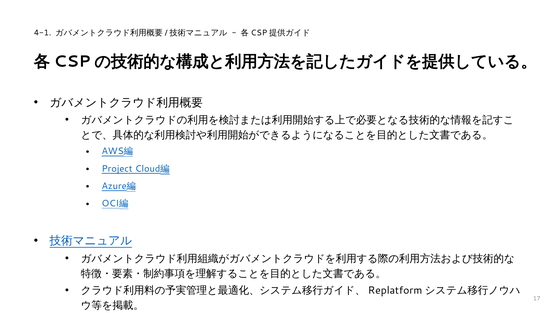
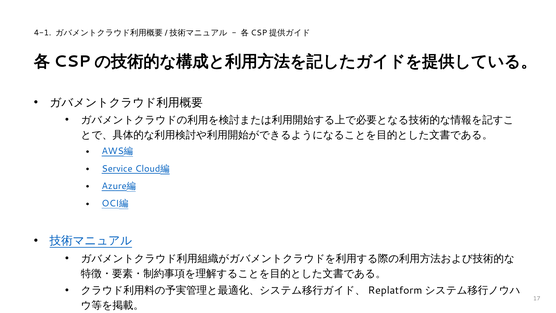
Project: Project -> Service (117, 169)
